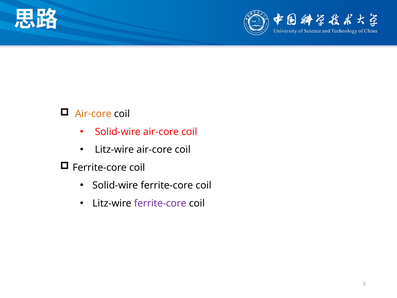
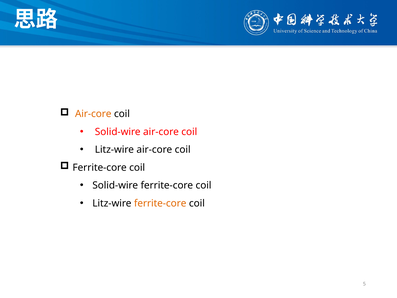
ferrite-core colour: purple -> orange (160, 203)
